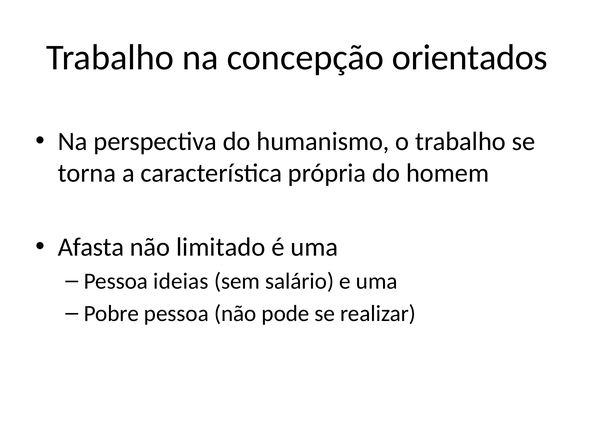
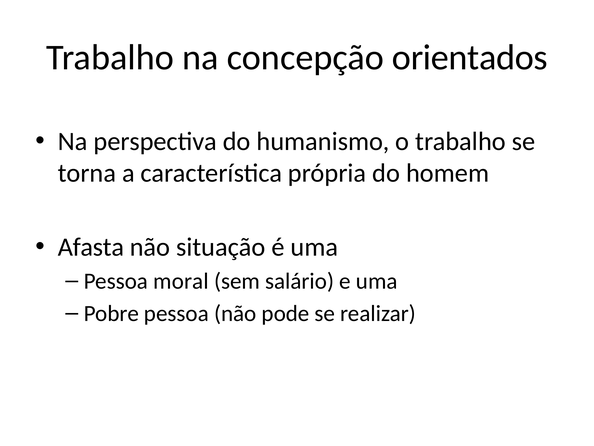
limitado: limitado -> situação (221, 247)
ideias: ideias -> moral (181, 281)
